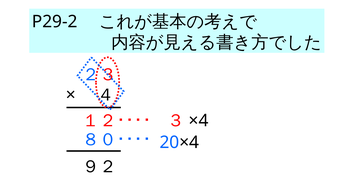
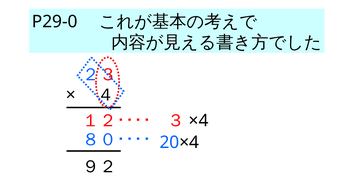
P29-2: P29-2 -> P29-0 (55, 22)
